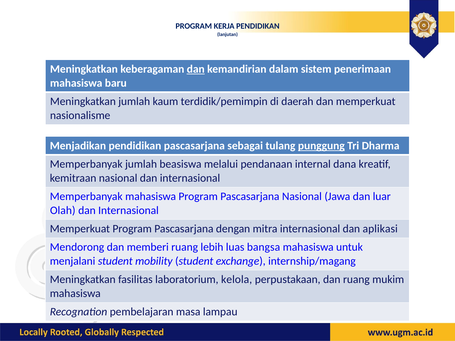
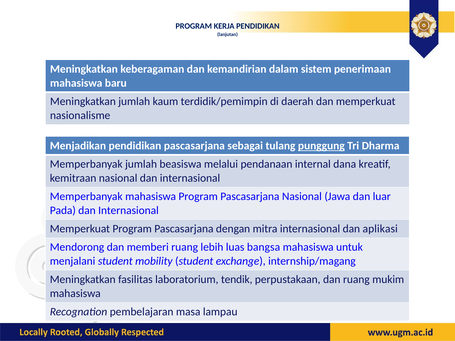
dan underline: present -> none (196, 69)
Olah: Olah -> Pada (63, 211)
kelola: kelola -> tendik (237, 280)
